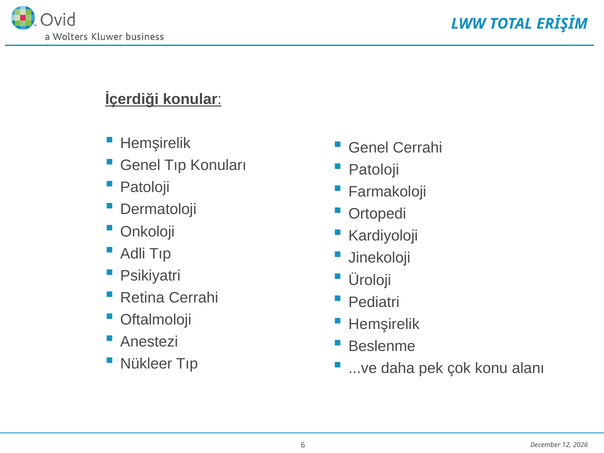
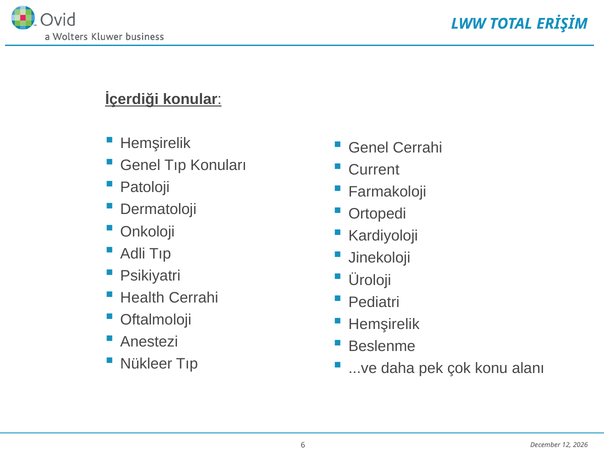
Patoloji: Patoloji -> Current (374, 170)
Retina: Retina -> Health (142, 298)
